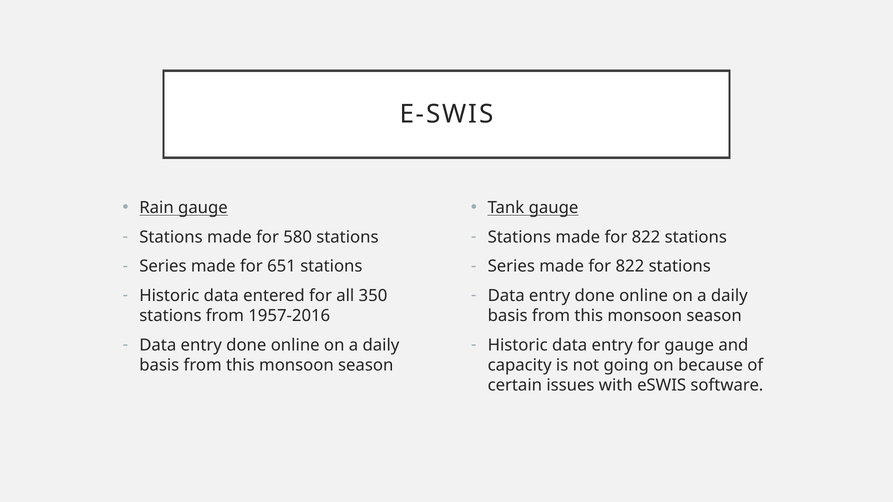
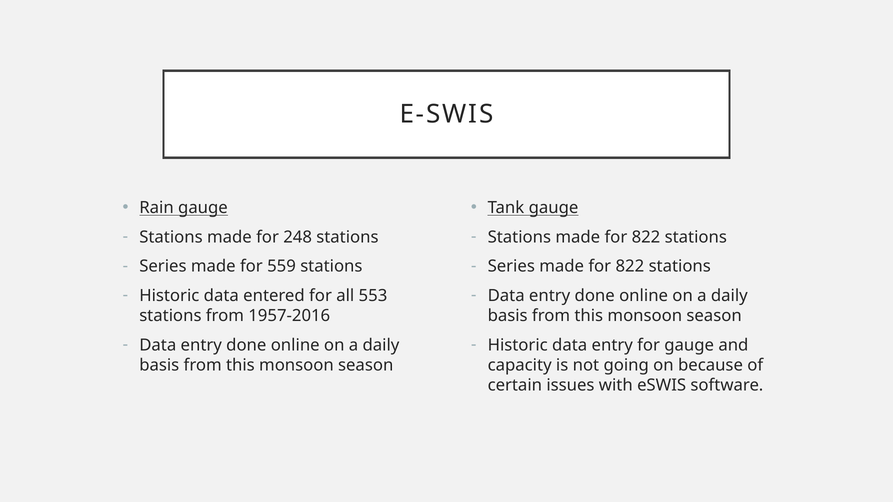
580: 580 -> 248 (298, 237)
651: 651 -> 559 (282, 267)
350: 350 -> 553 (373, 296)
